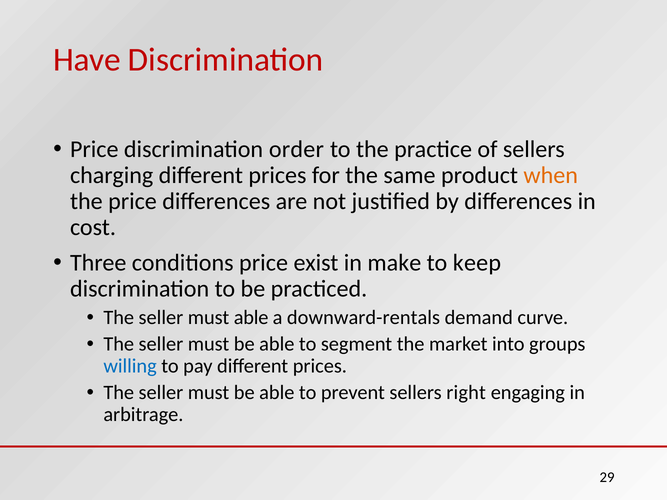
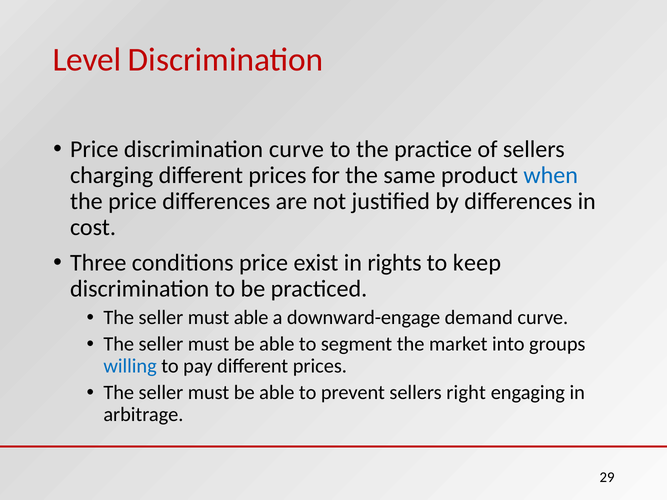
Have: Have -> Level (87, 60)
discrimination order: order -> curve (296, 149)
when colour: orange -> blue (551, 175)
make: make -> rights (395, 263)
downward-rentals: downward-rentals -> downward-engage (364, 318)
